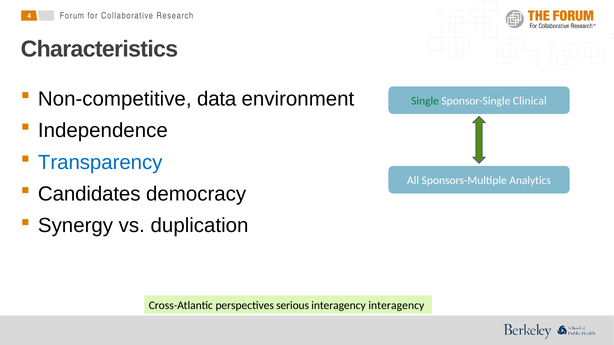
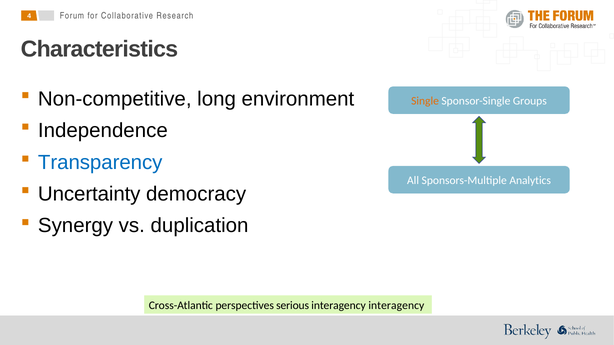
data: data -> long (217, 99)
Single colour: green -> orange (425, 101)
Clinical: Clinical -> Groups (530, 101)
Candidates: Candidates -> Uncertainty (89, 194)
